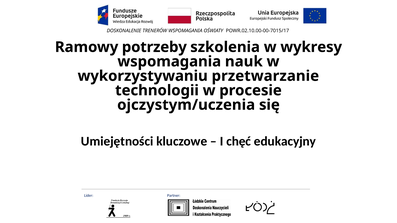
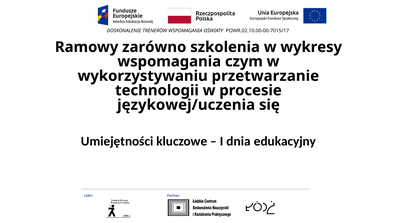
potrzeby: potrzeby -> zarówno (154, 47)
nauk: nauk -> czym (244, 62)
ojczystym/uczenia: ojczystym/uczenia -> językowej/uczenia (186, 105)
chęć: chęć -> dnia (239, 141)
